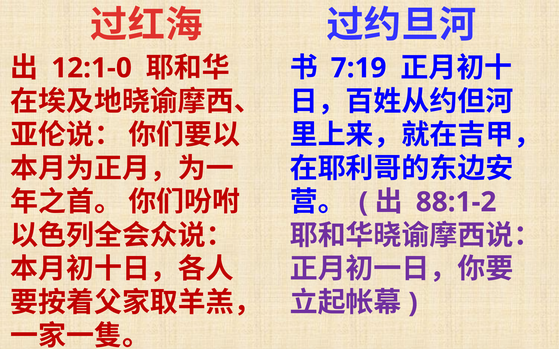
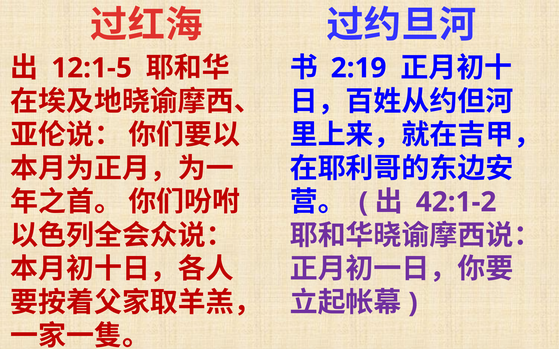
12:1-0: 12:1-0 -> 12:1-5 (92, 68)
7:19: 7:19 -> 2:19 (359, 68)
88:1-2: 88:1-2 -> 42:1-2 (456, 202)
